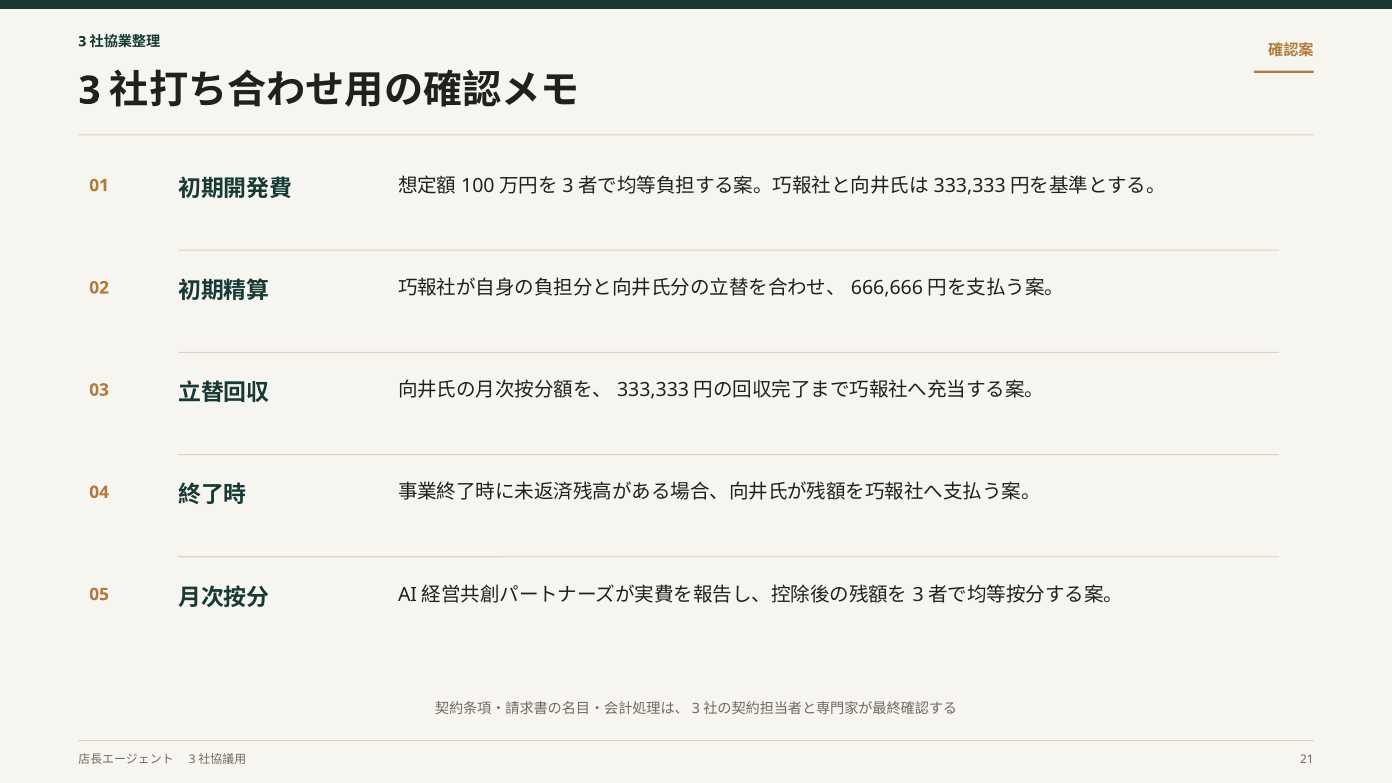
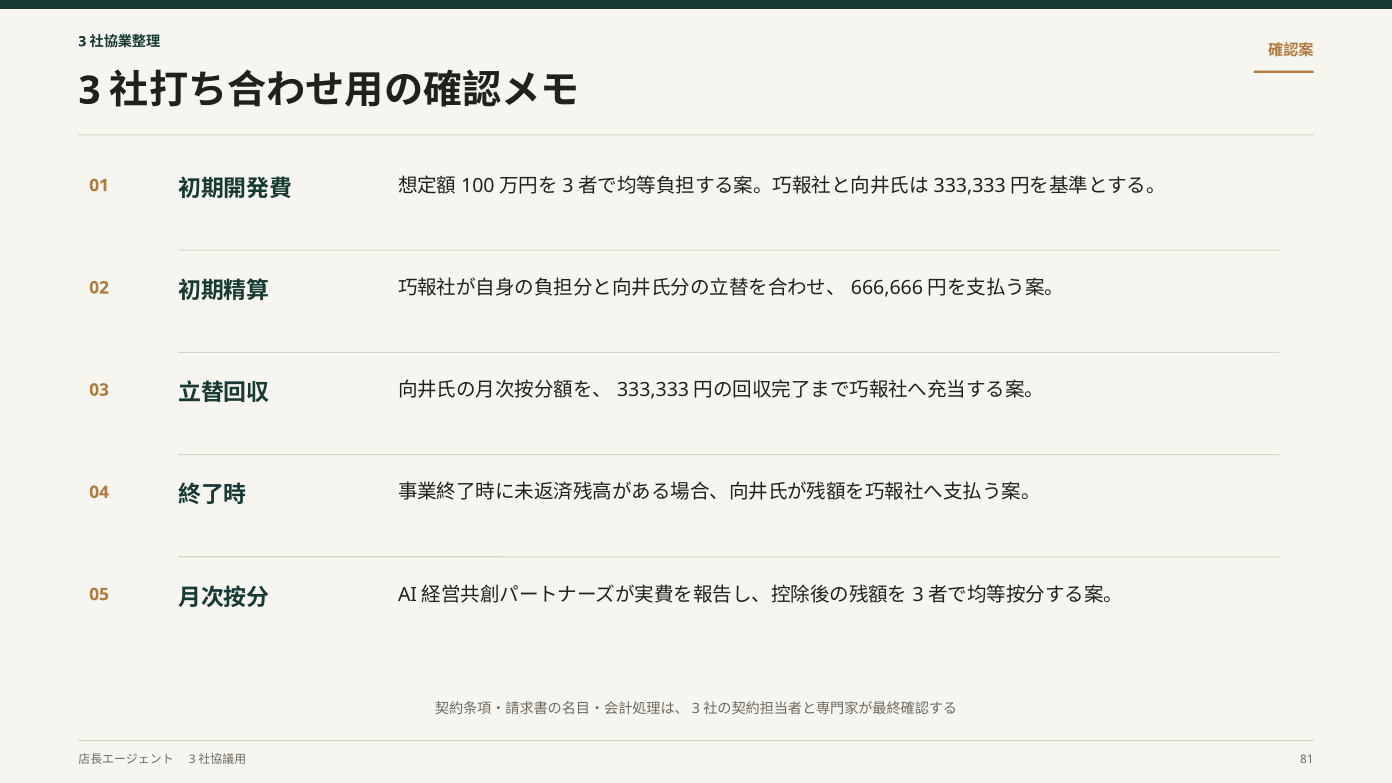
21: 21 -> 81 (1307, 760)
